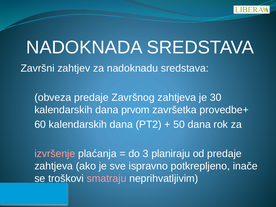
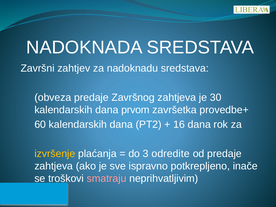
50: 50 -> 16 (179, 125)
izvršenje colour: pink -> yellow (55, 154)
planiraju: planiraju -> odredite (171, 154)
